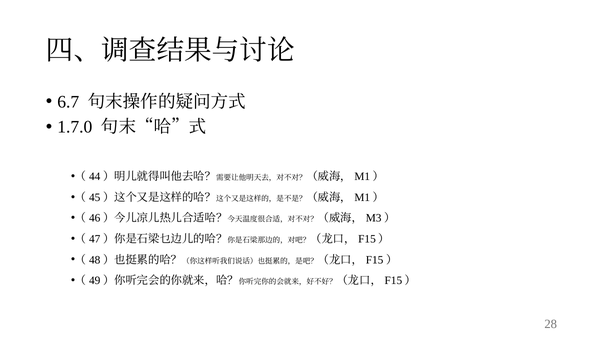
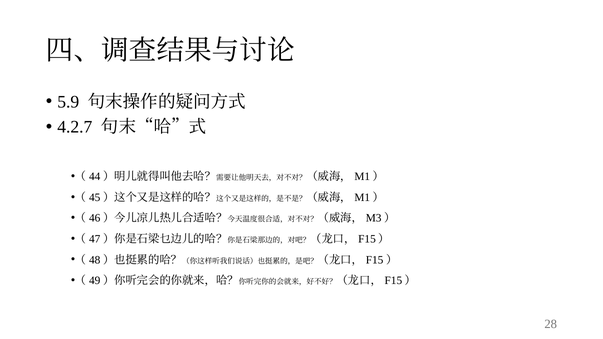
6.7: 6.7 -> 5.9 (68, 102)
1.7.0: 1.7.0 -> 4.2.7 (75, 127)
